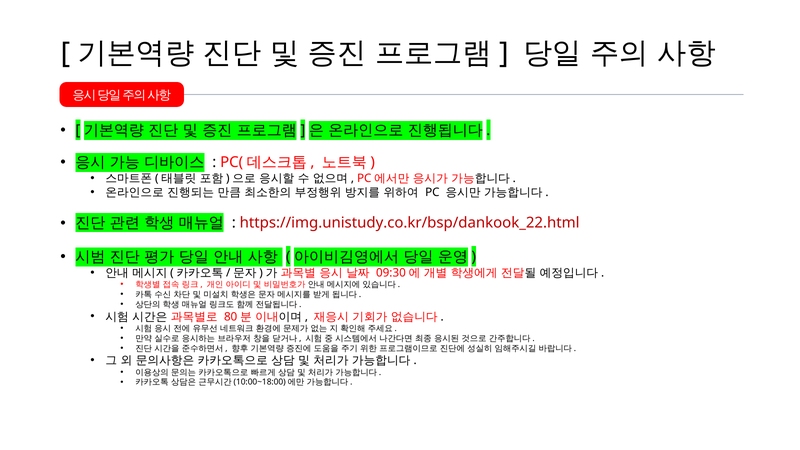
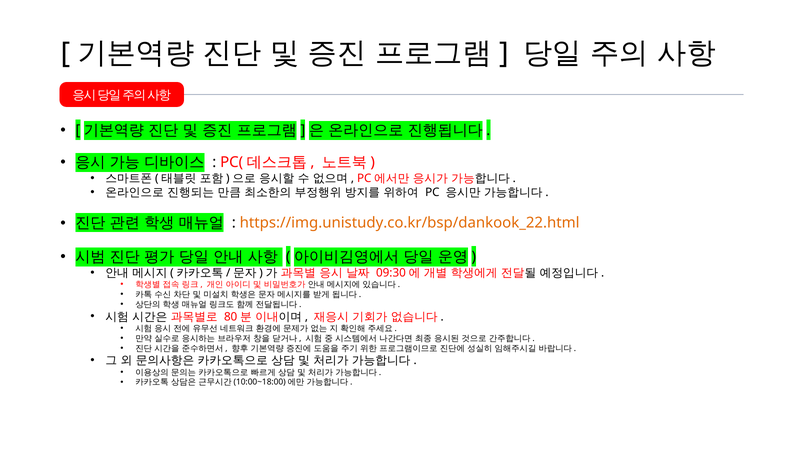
https://img.unistudy.co.kr/bsp/dankook_22.html colour: red -> orange (410, 223)
